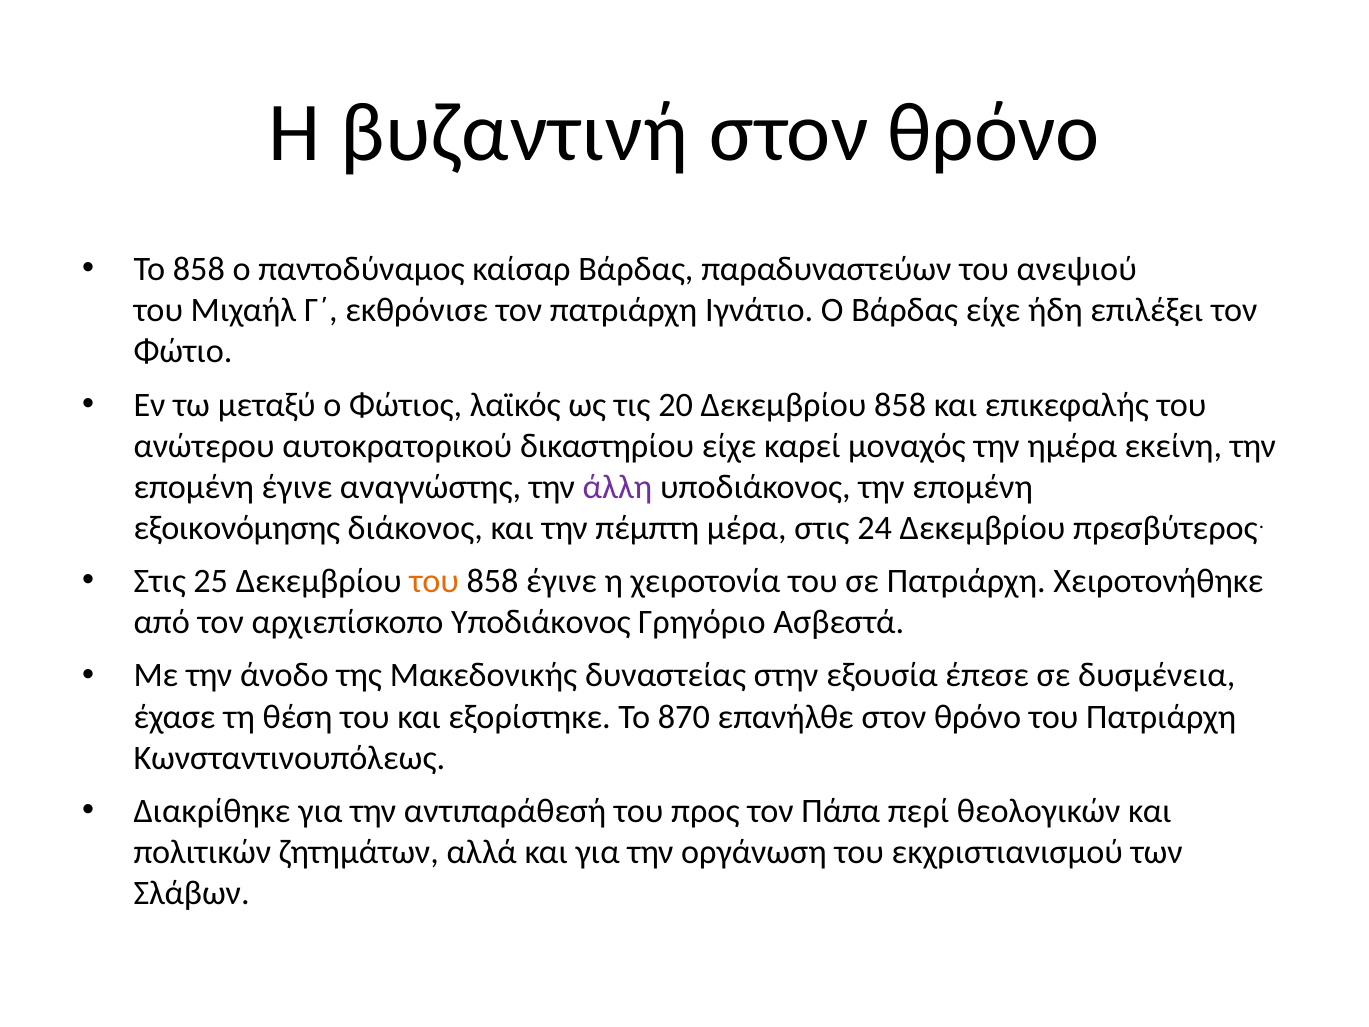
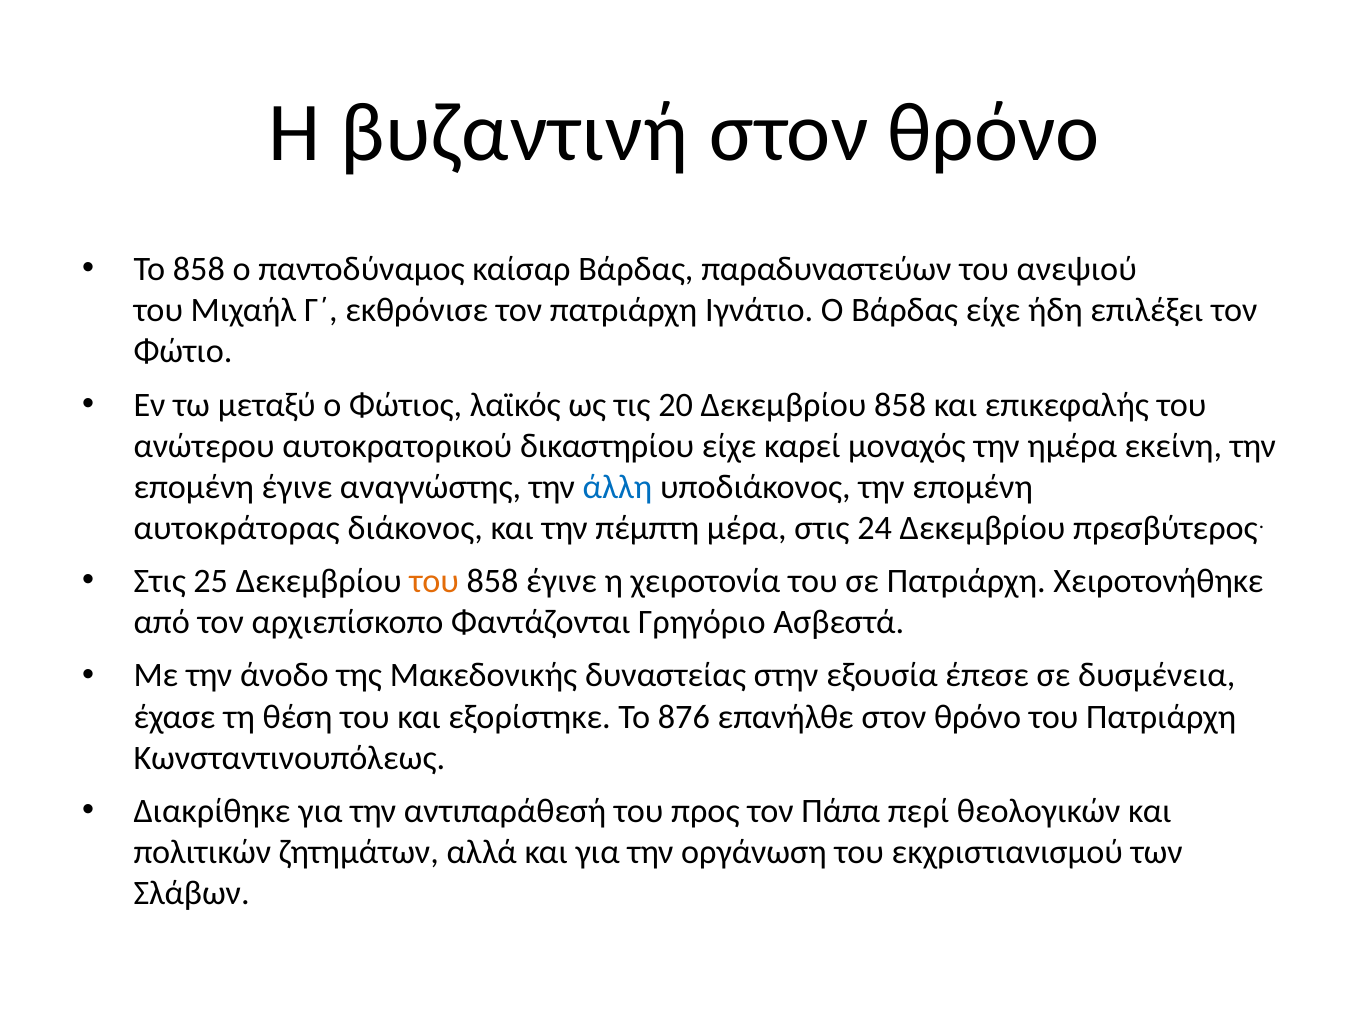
άλλη colour: purple -> blue (618, 487)
εξοικονόμησης: εξοικονόμησης -> αυτοκράτορας (237, 528)
αρχιεπίσκοπο Υποδιάκονος: Υποδιάκονος -> Φαντάζονται (541, 622)
870: 870 -> 876 (684, 717)
